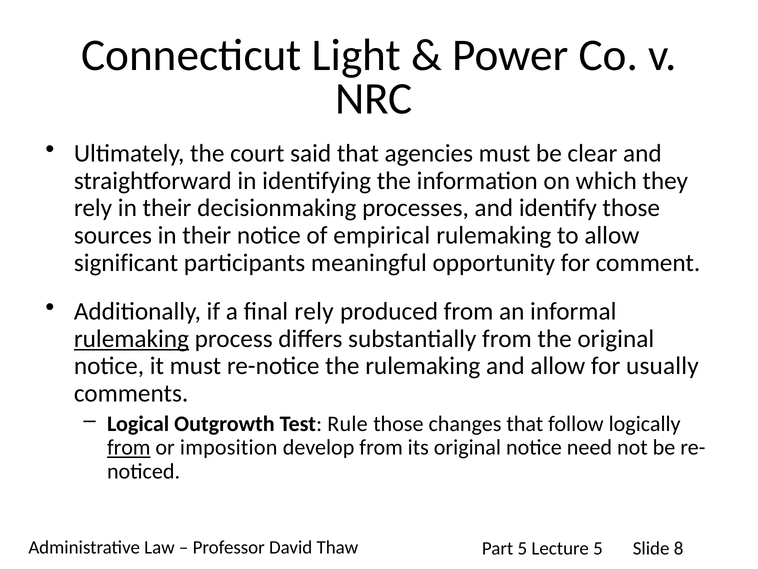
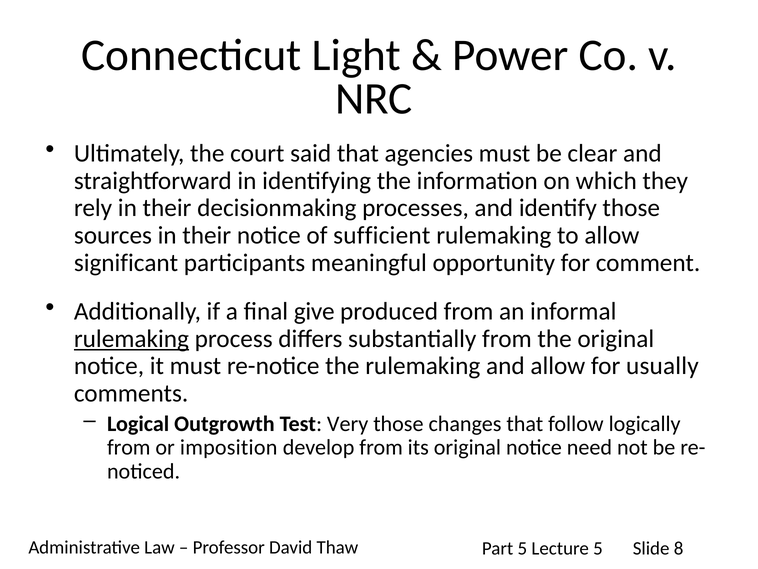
empirical: empirical -> sufficient (382, 235)
final rely: rely -> give (314, 311)
Rule: Rule -> Very (348, 423)
from underline: present -> none (129, 447)
